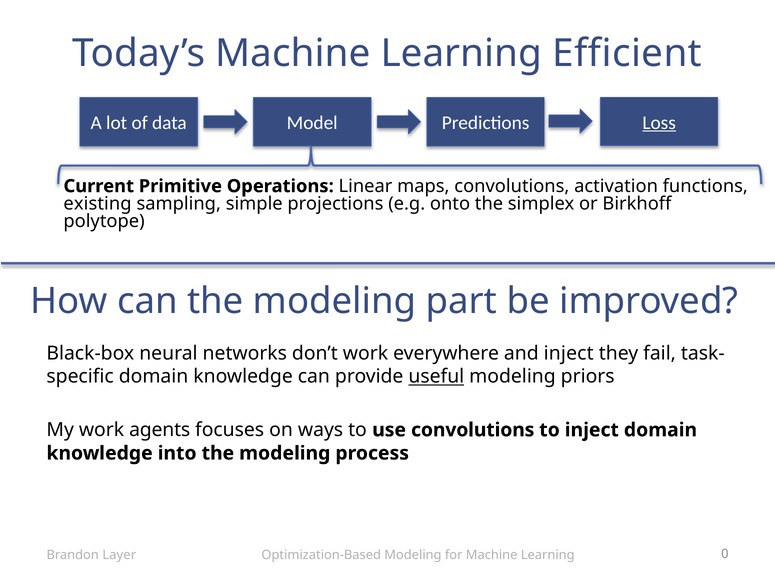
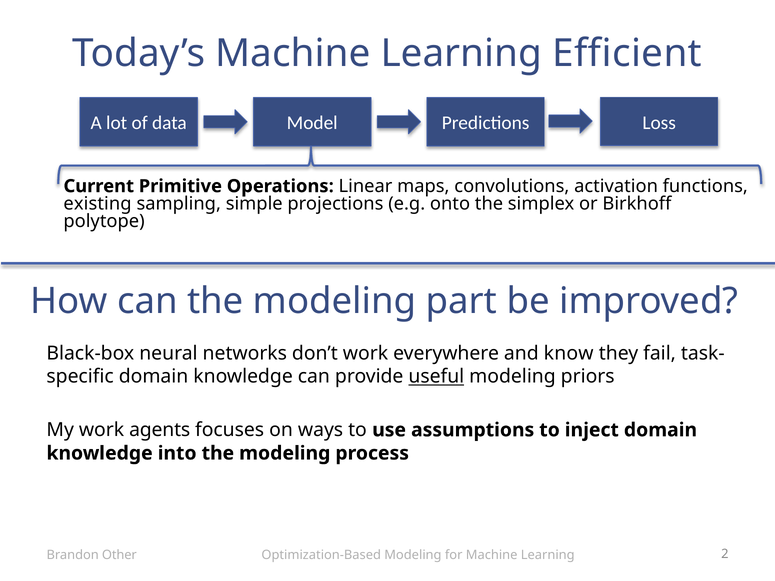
Loss underline: present -> none (659, 123)
and inject: inject -> know (569, 353)
use convolutions: convolutions -> assumptions (473, 430)
Layer: Layer -> Other (119, 555)
0: 0 -> 2 (725, 554)
